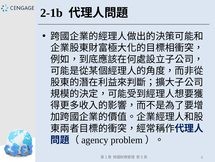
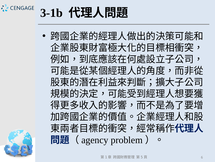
2-1b: 2-1b -> 3-1b (51, 13)
